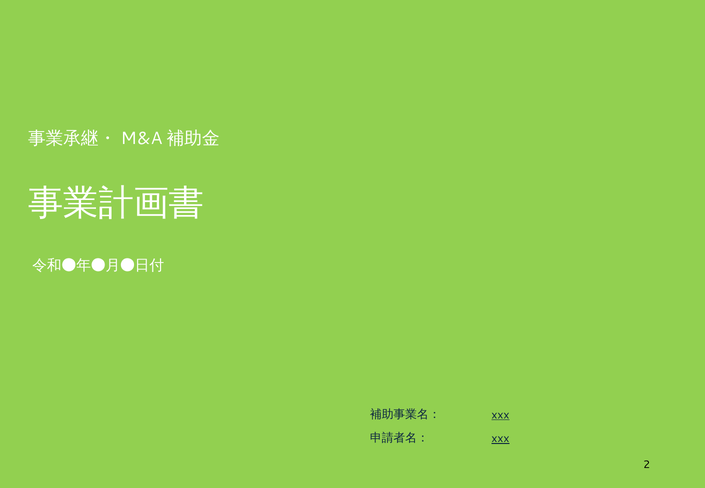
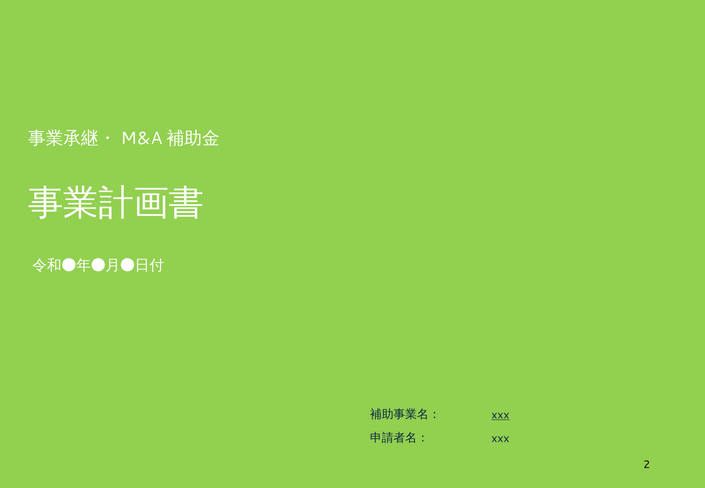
xxx underline: present -> none (500, 438)
